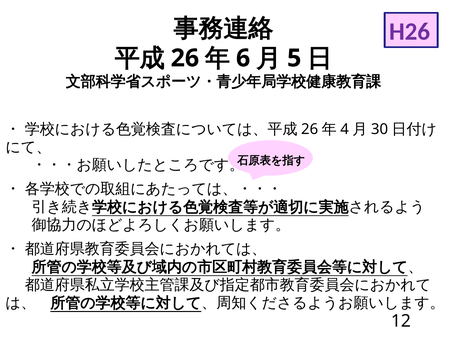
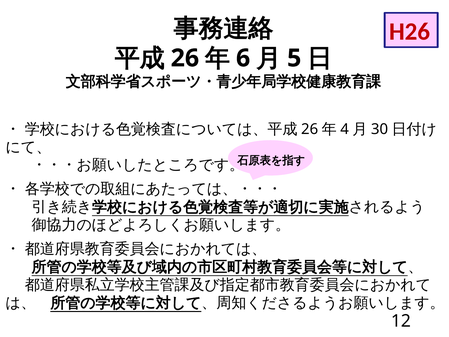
H26 colour: purple -> red (410, 32)
